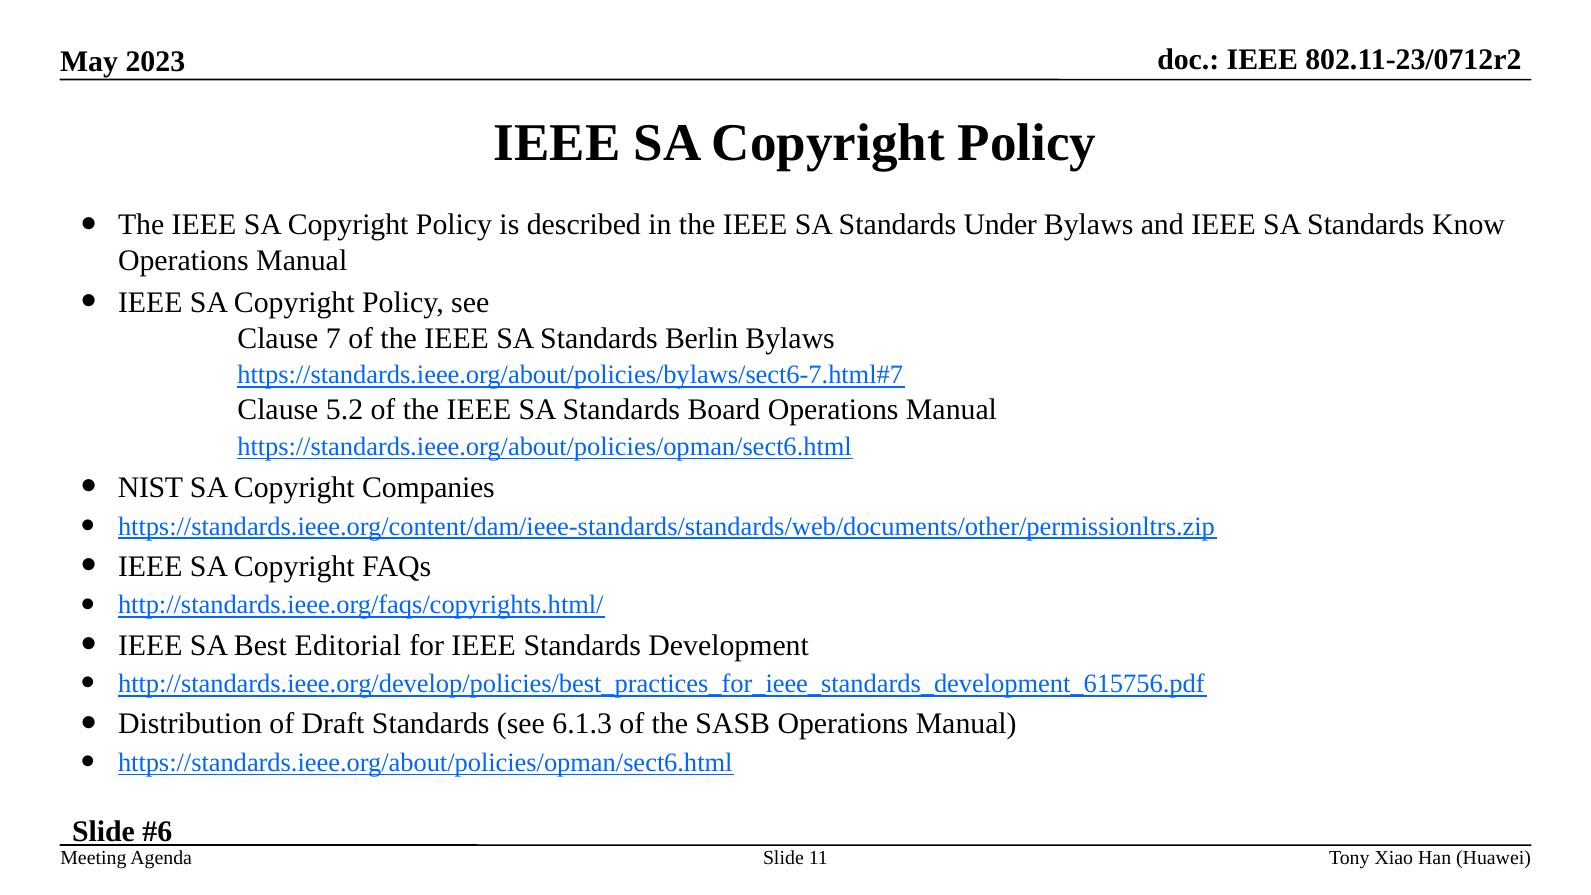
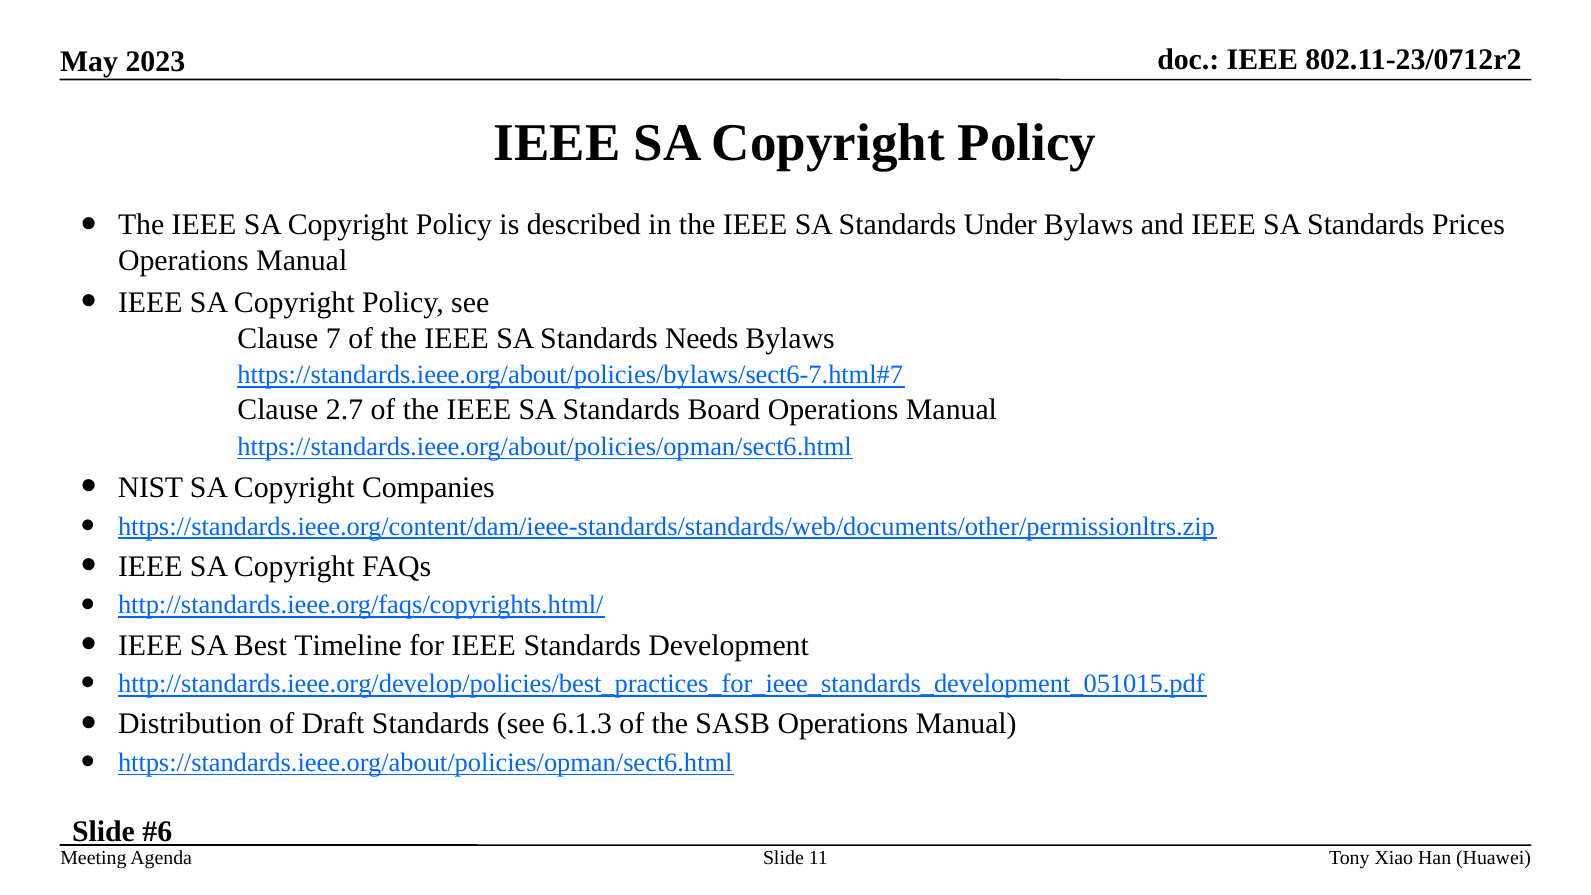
Know: Know -> Prices (1469, 225)
Berlin: Berlin -> Needs (702, 338)
5.2: 5.2 -> 2.7 (345, 410)
Editorial: Editorial -> Timeline (348, 645)
http://standards.ieee.org/develop/policies/best_practices_for_ieee_standards_development_615756.pdf: http://standards.ieee.org/develop/policies/best_practices_for_ieee_standards_development_615756.pdf -> http://standards.ieee.org/develop/policies/best_practices_for_ieee_standards_development_051015.pdf (661, 684)
